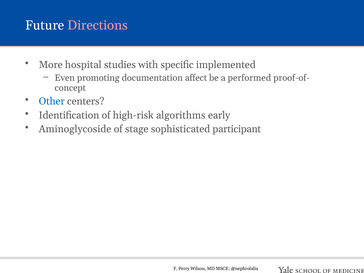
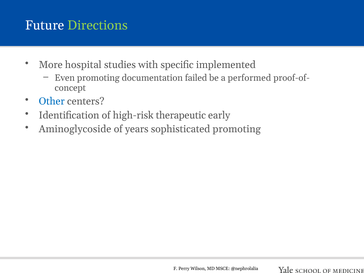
Directions colour: pink -> light green (98, 25)
affect: affect -> failed (196, 78)
algorithms: algorithms -> therapeutic (181, 115)
stage: stage -> years (137, 129)
sophisticated participant: participant -> promoting (237, 129)
